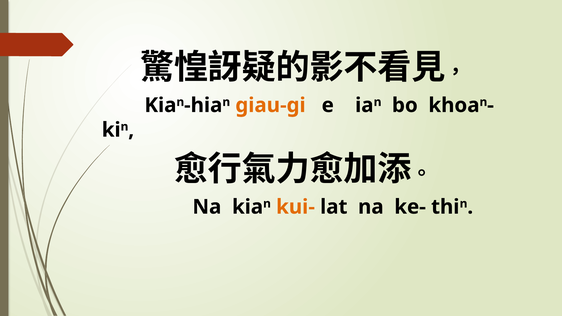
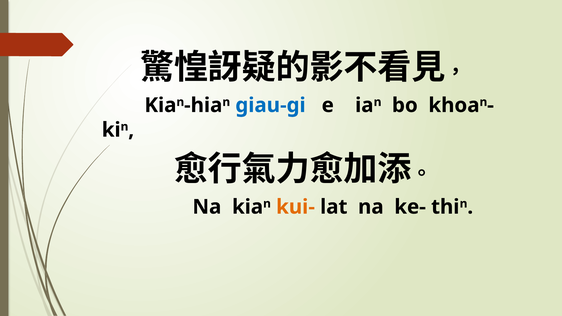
giau-gi colour: orange -> blue (270, 105)
